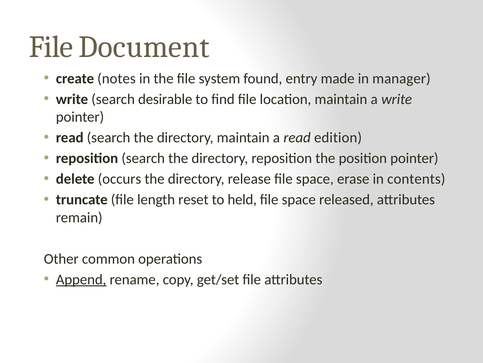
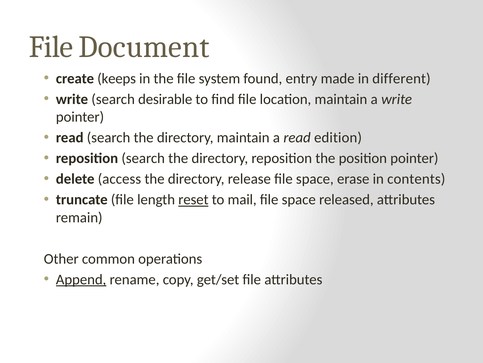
notes: notes -> keeps (117, 78)
manager: manager -> different (401, 78)
occurs: occurs -> access (119, 179)
reset underline: none -> present (193, 199)
held: held -> mail (242, 199)
